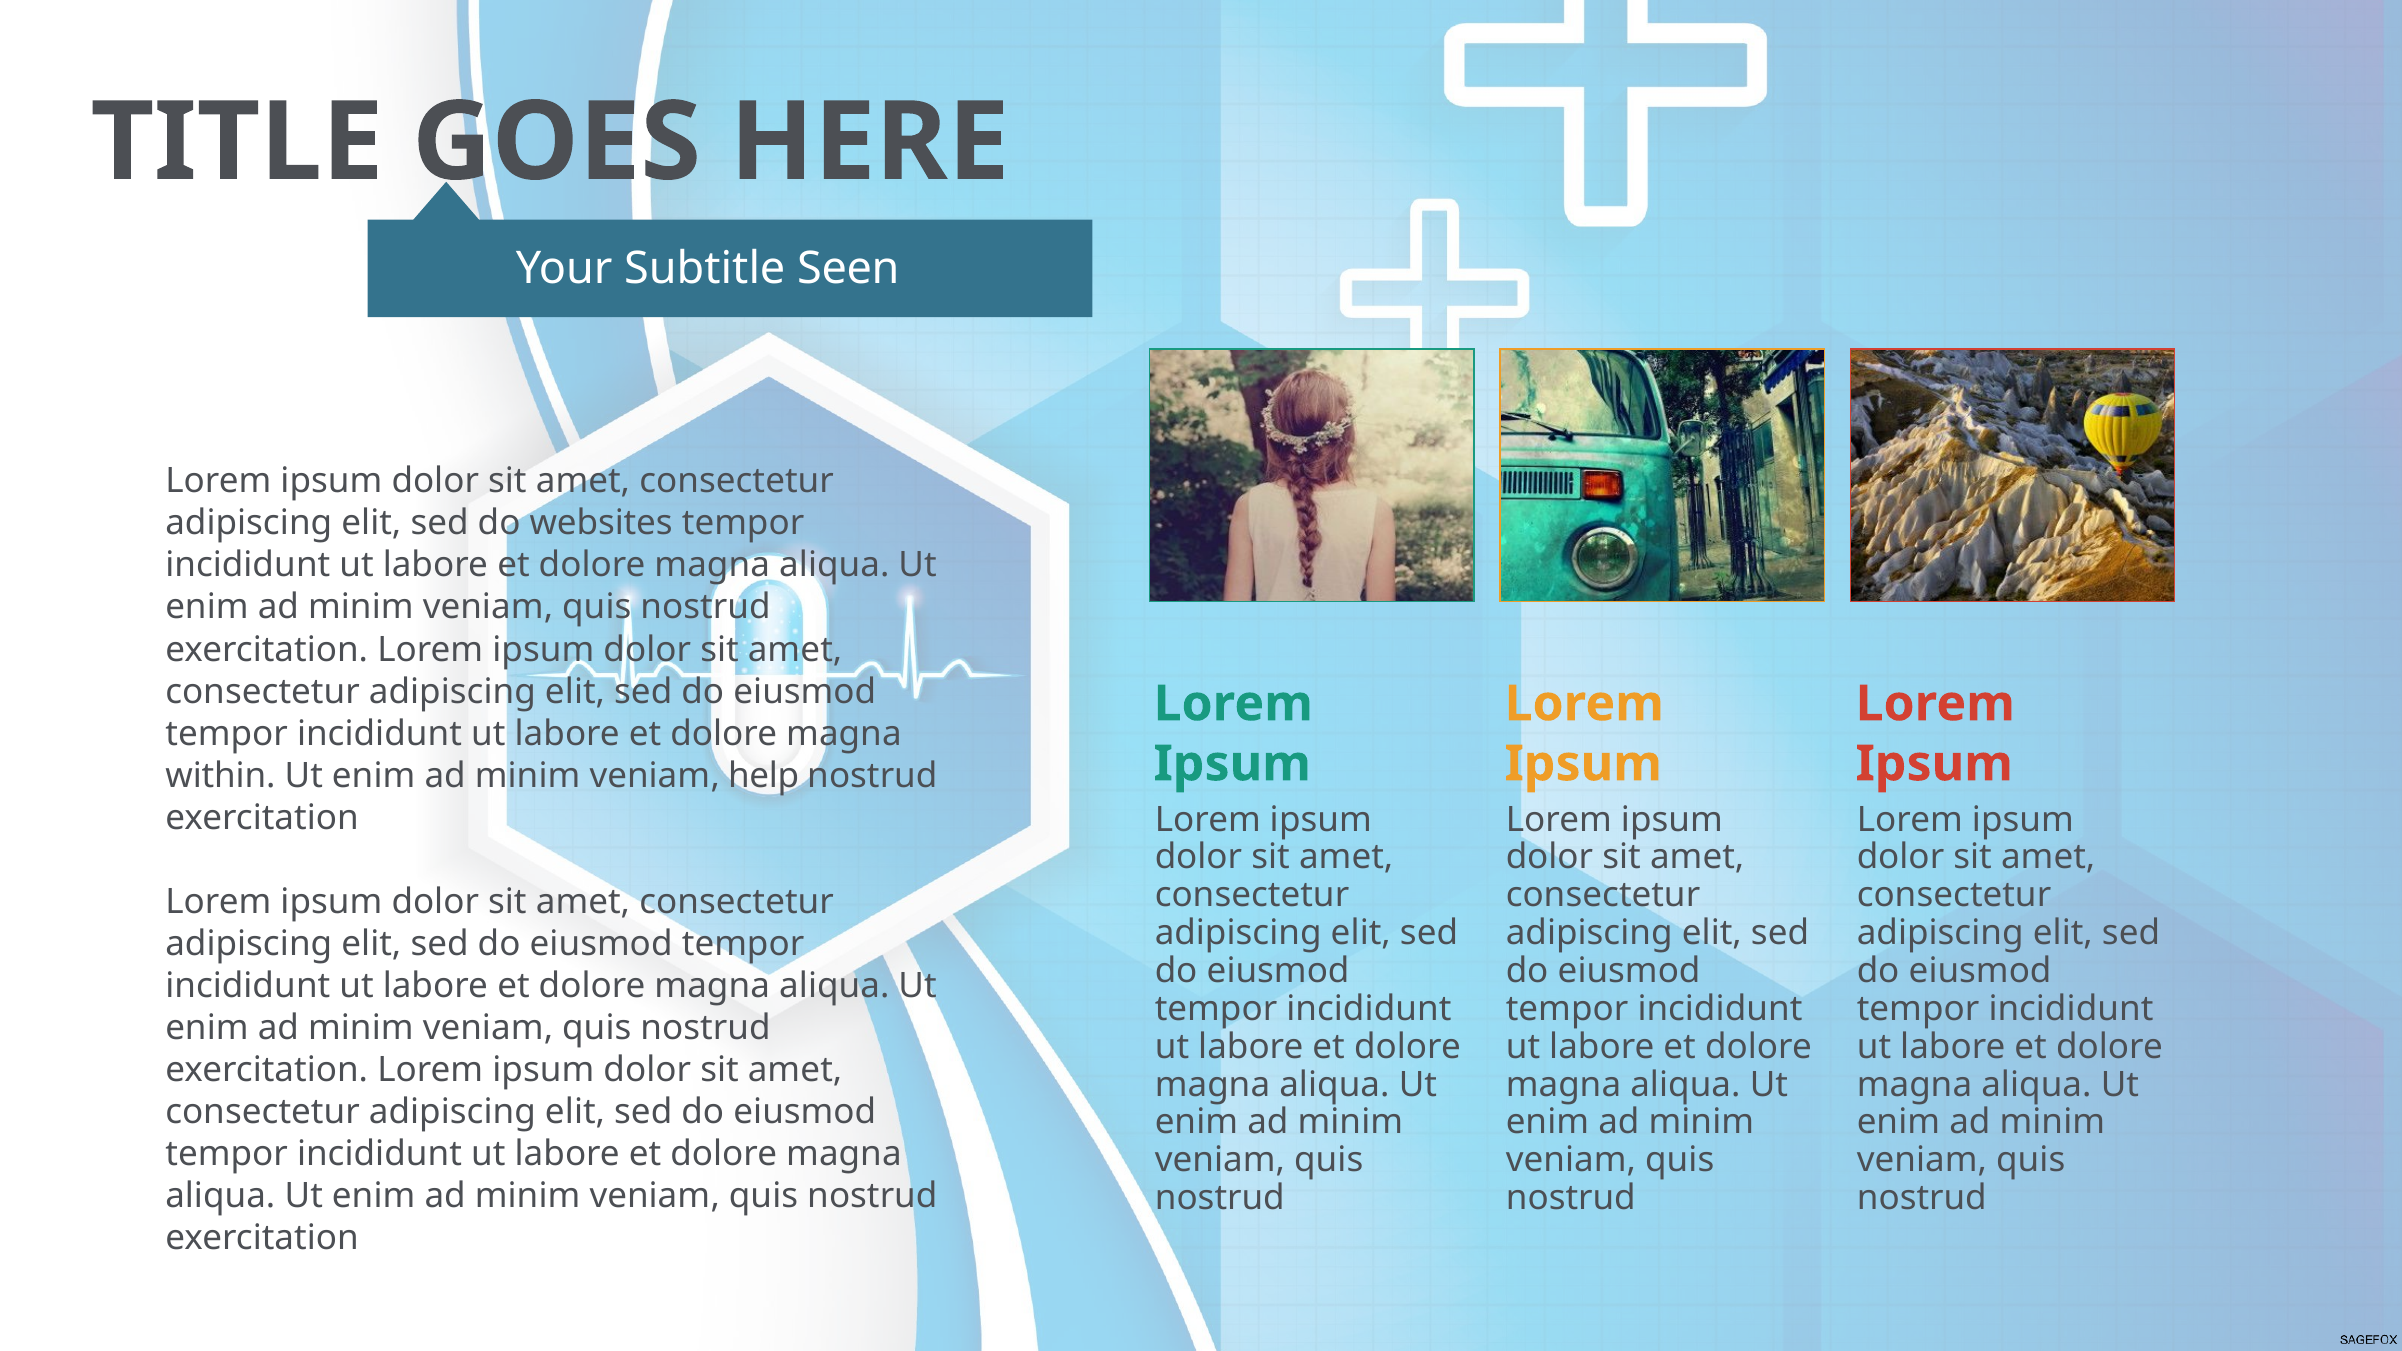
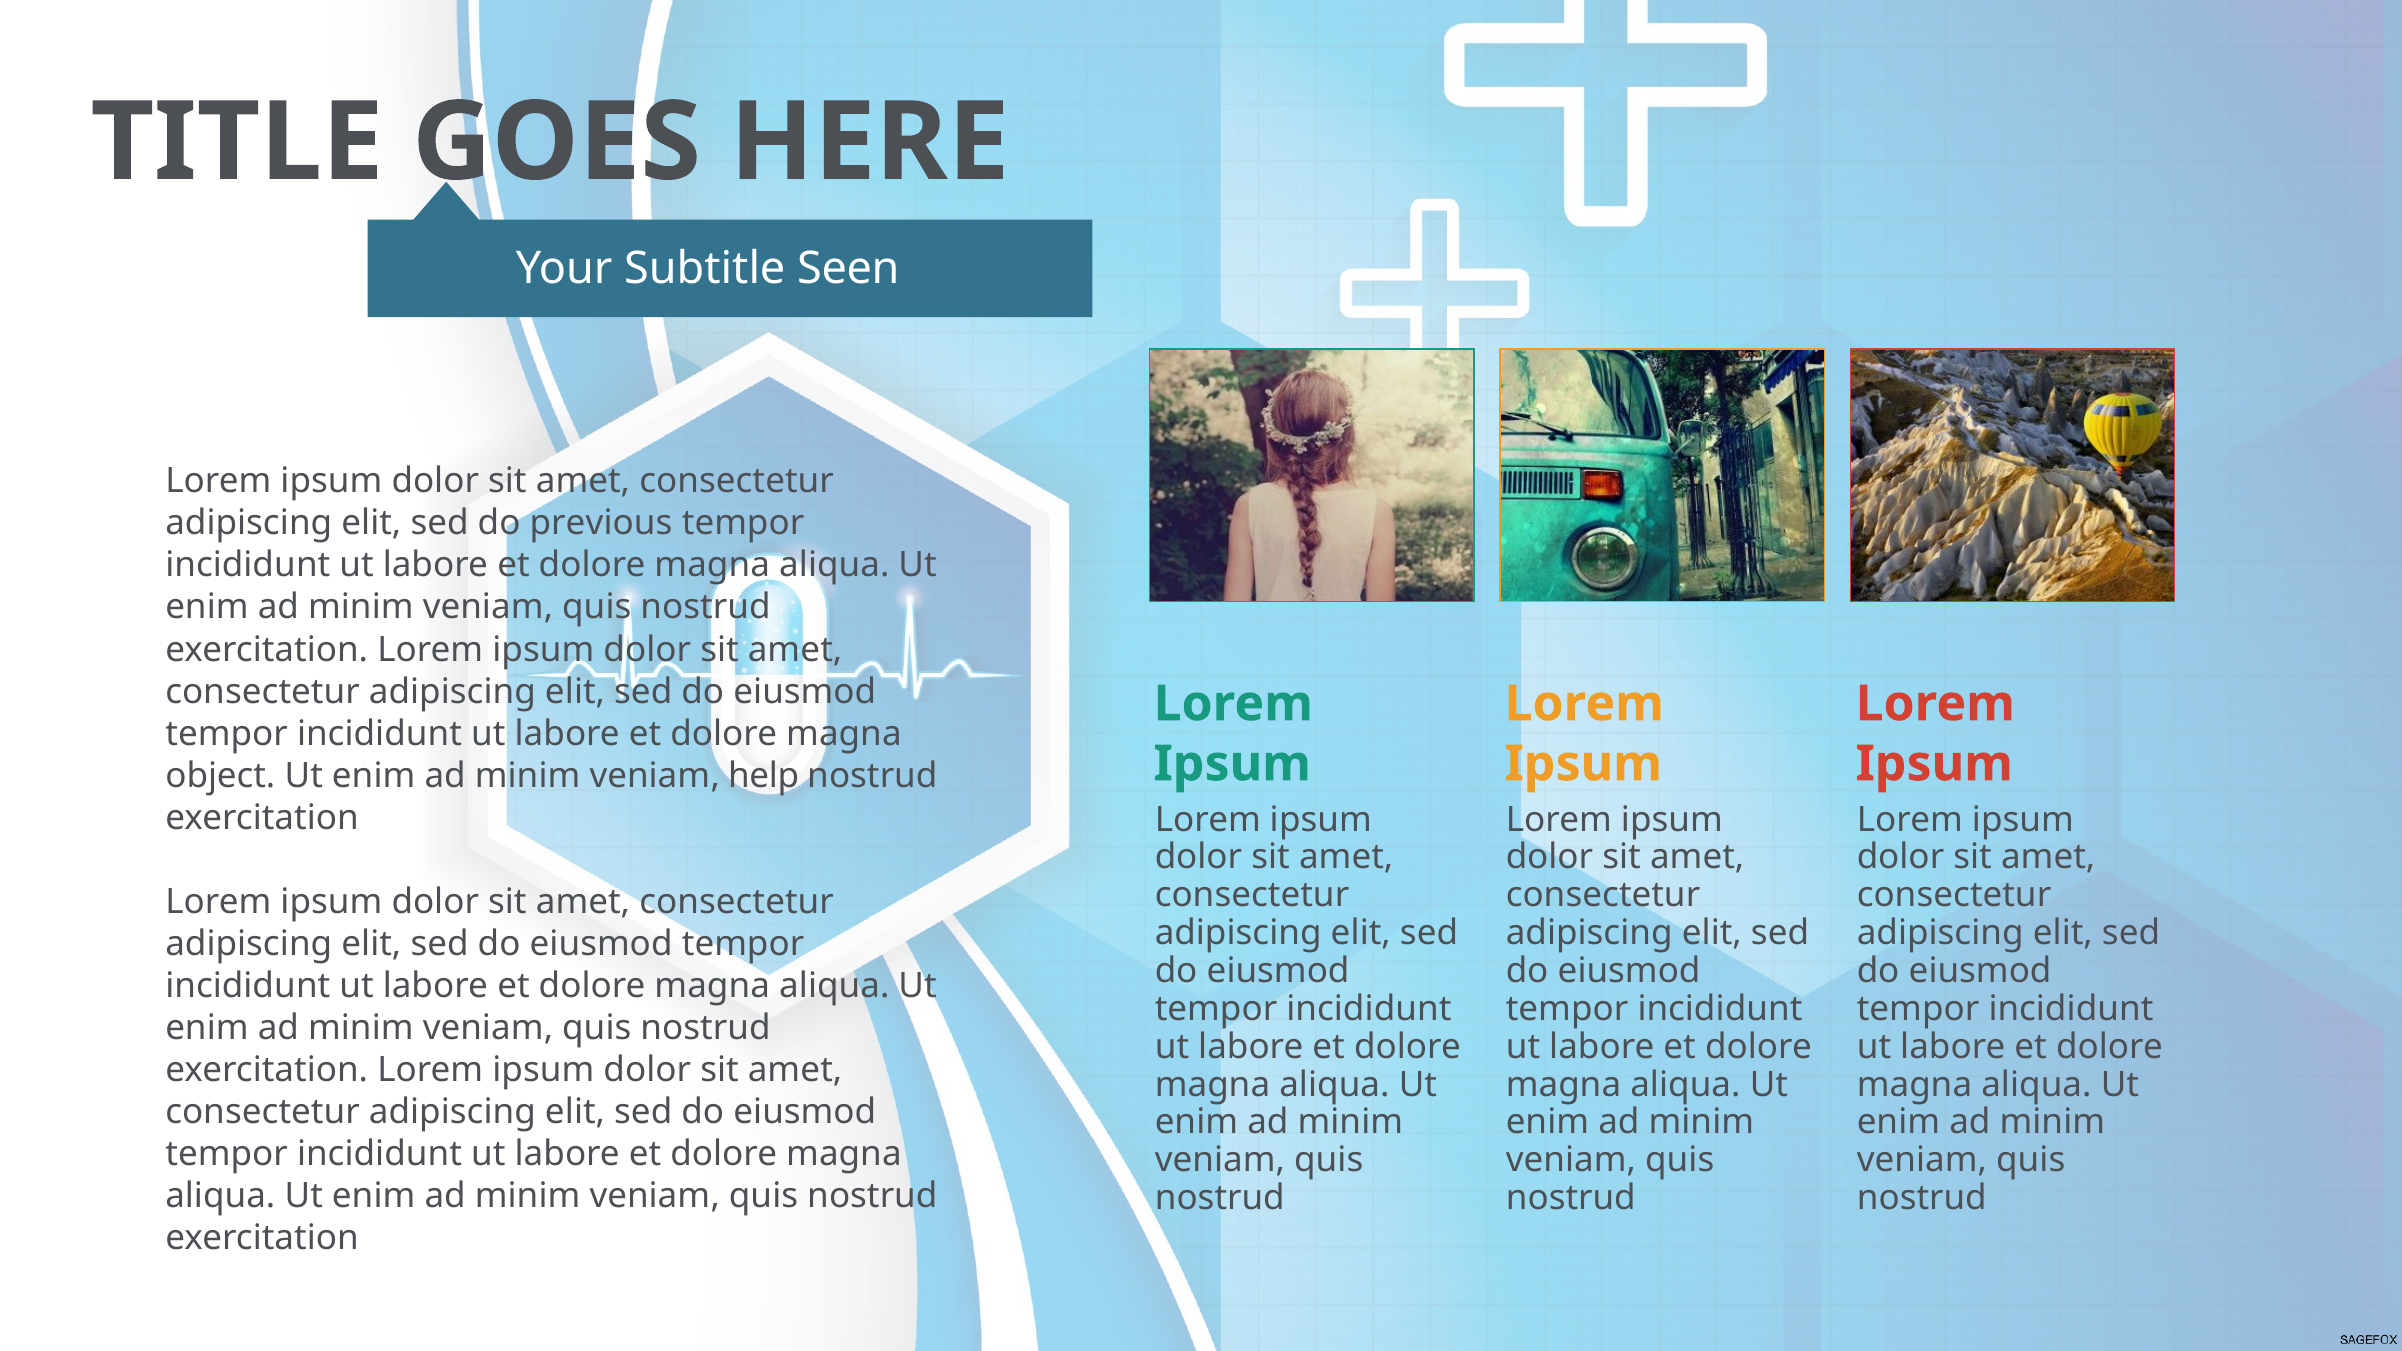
websites: websites -> previous (601, 523)
within: within -> object (220, 776)
